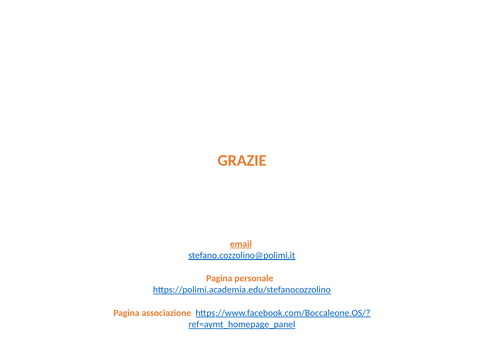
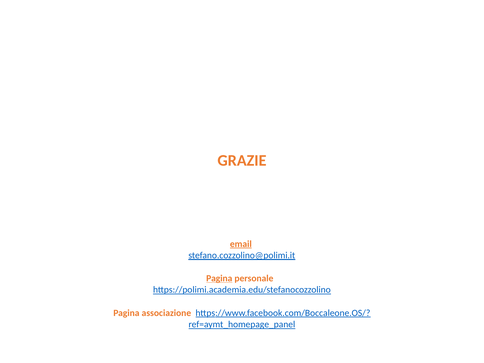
Pagina underline: none -> present (219, 278)
